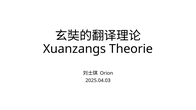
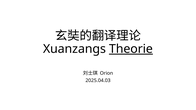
Theorie underline: none -> present (131, 49)
